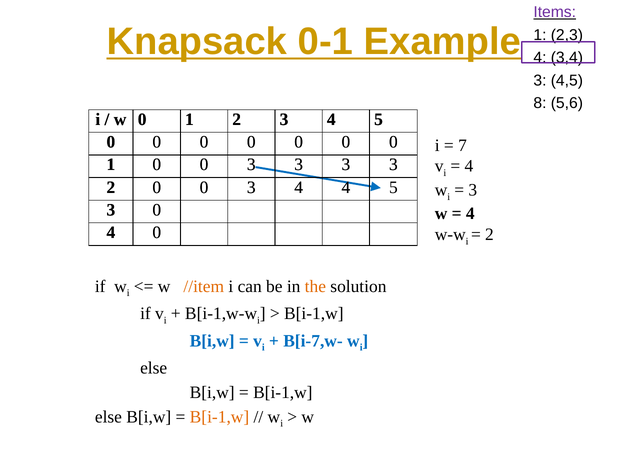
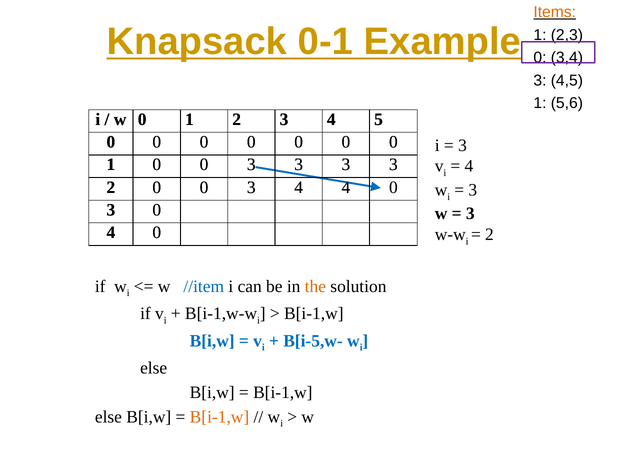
Items colour: purple -> orange (555, 12)
4: 4 -> 0 (540, 58)
8: 8 -> 1 (540, 103)
7: 7 -> 3 (462, 145)
5: 5 -> 0 (393, 187)
4: 4 -> 3 (470, 214)
//item colour: orange -> blue (204, 286)
B[i-7,w-: B[i-7,w- -> B[i-5,w- (313, 340)
